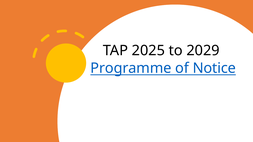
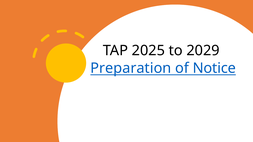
Programme: Programme -> Preparation (131, 68)
